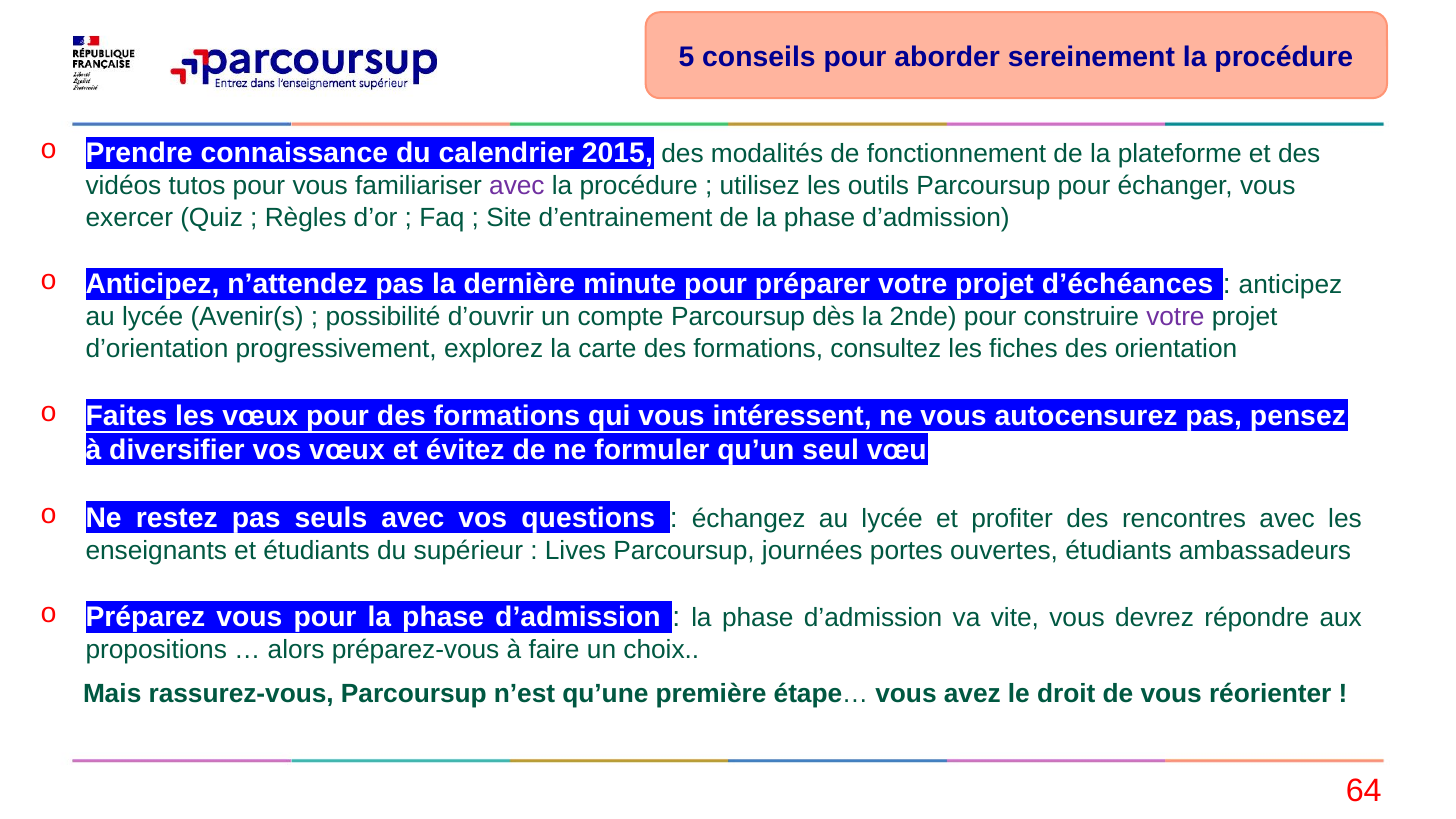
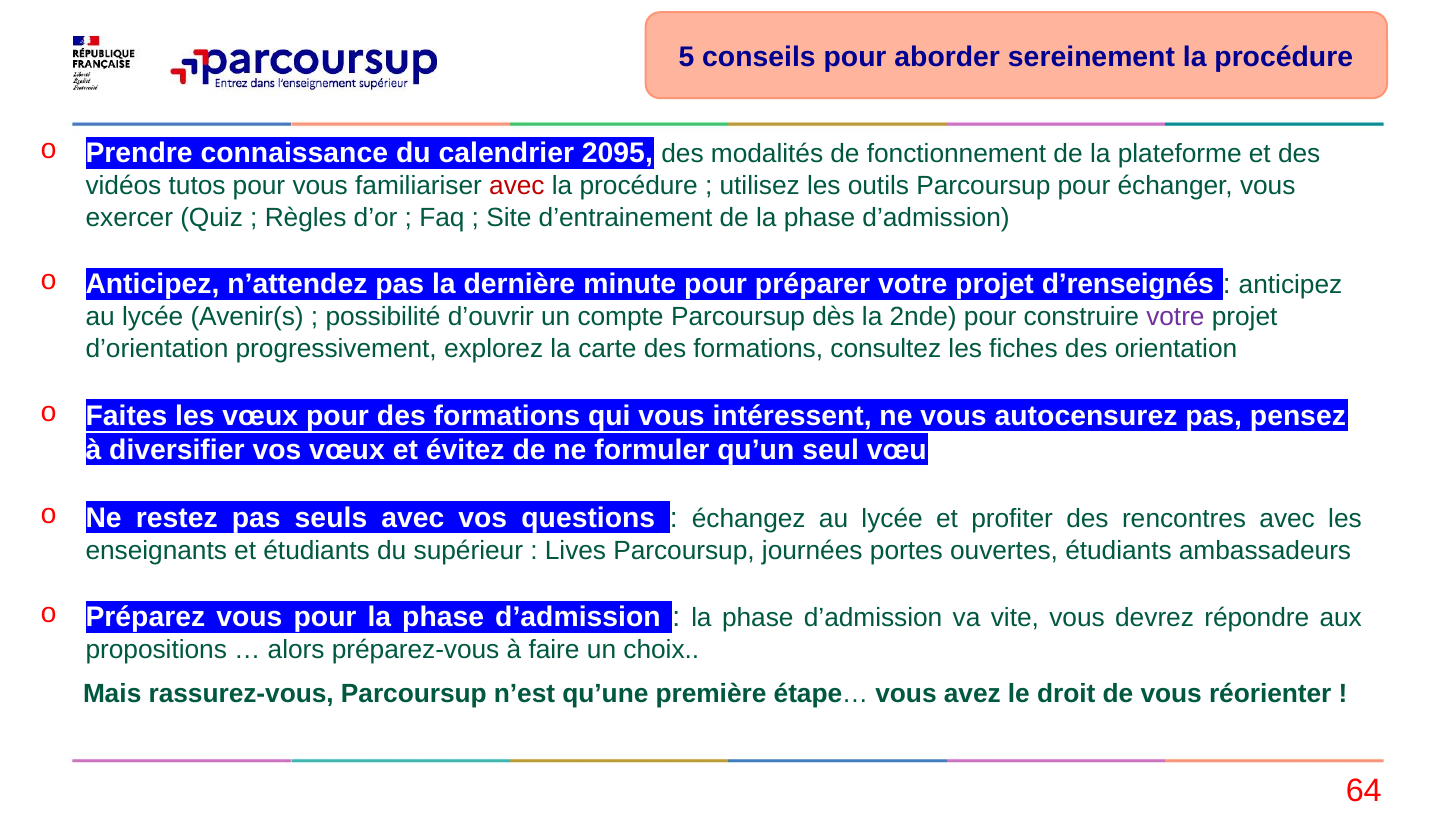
2015: 2015 -> 2095 (617, 153)
avec colour: purple -> red (517, 186)
d’échéances: d’échéances -> d’renseignés (1128, 284)
